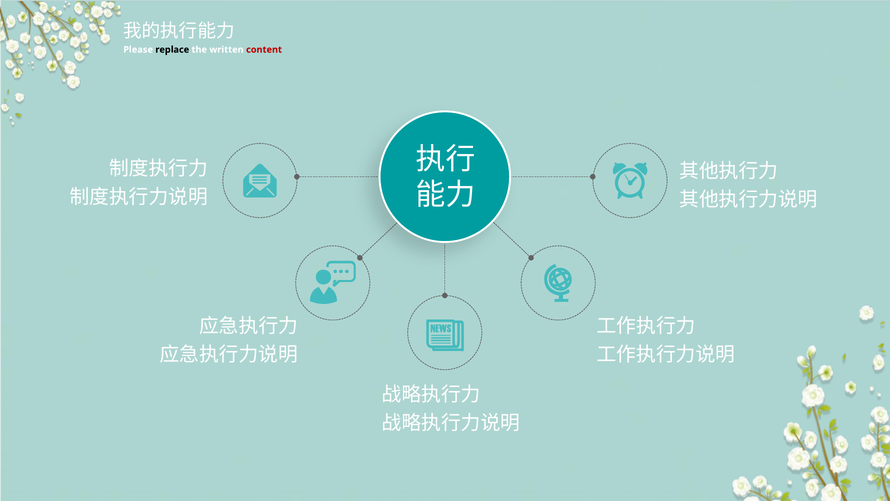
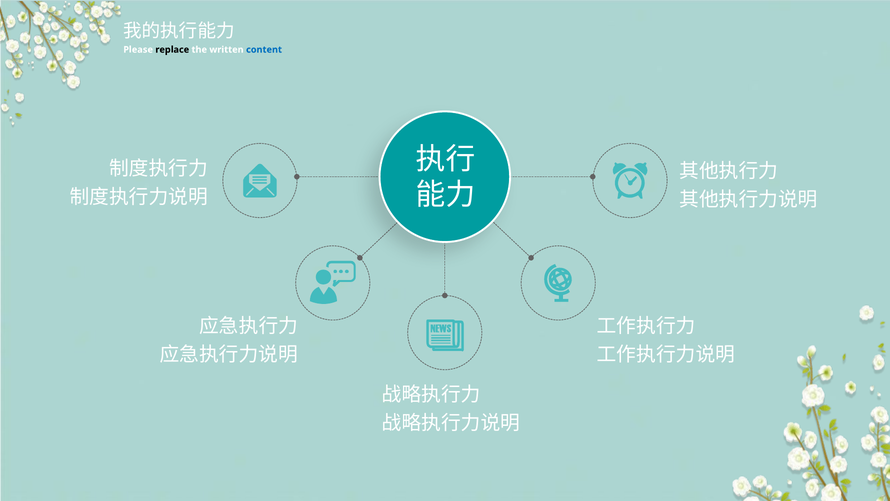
content colour: red -> blue (264, 50)
